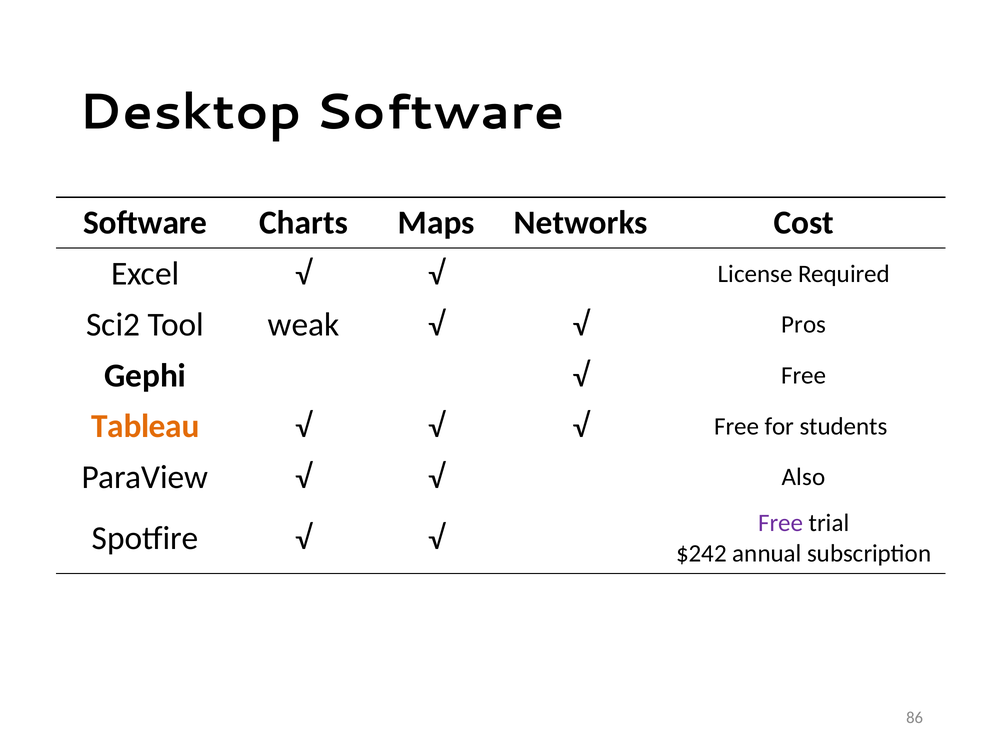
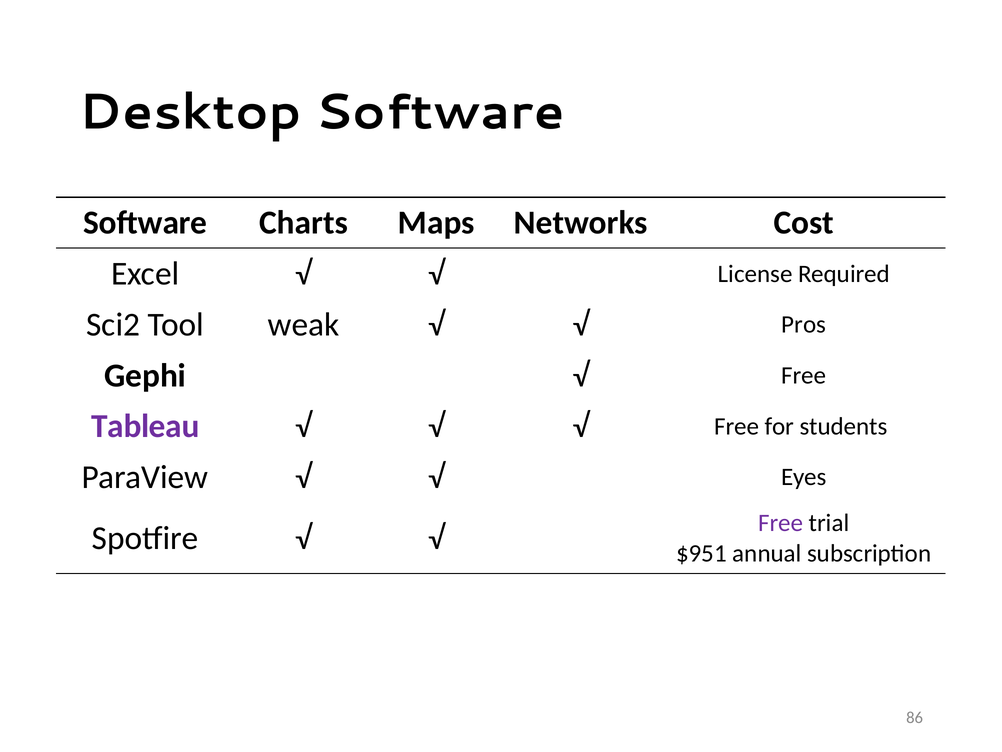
Tableau colour: orange -> purple (145, 426)
Also: Also -> Eyes (804, 477)
$242: $242 -> $951 (701, 553)
